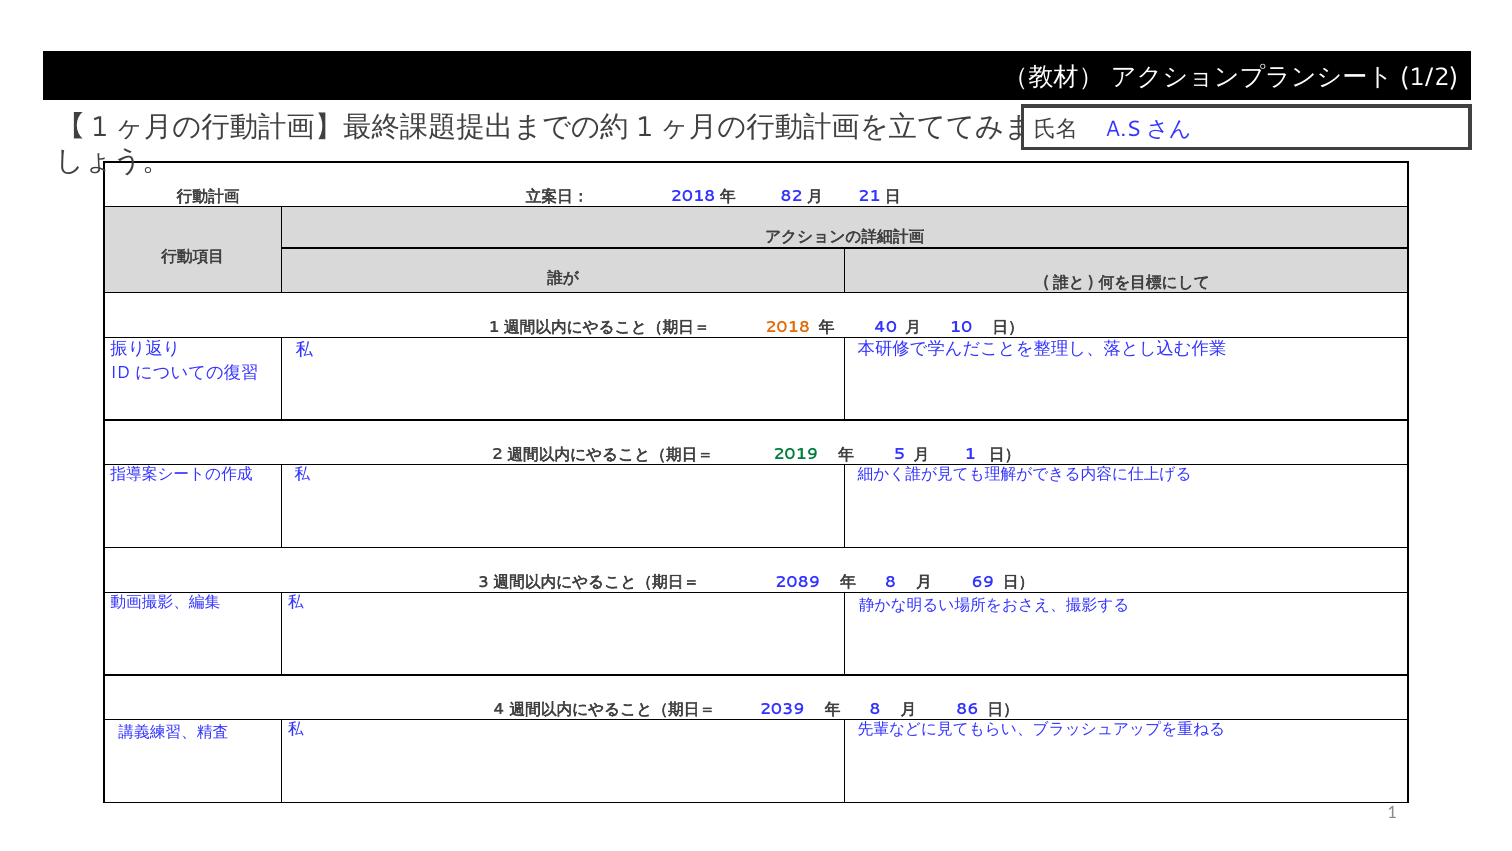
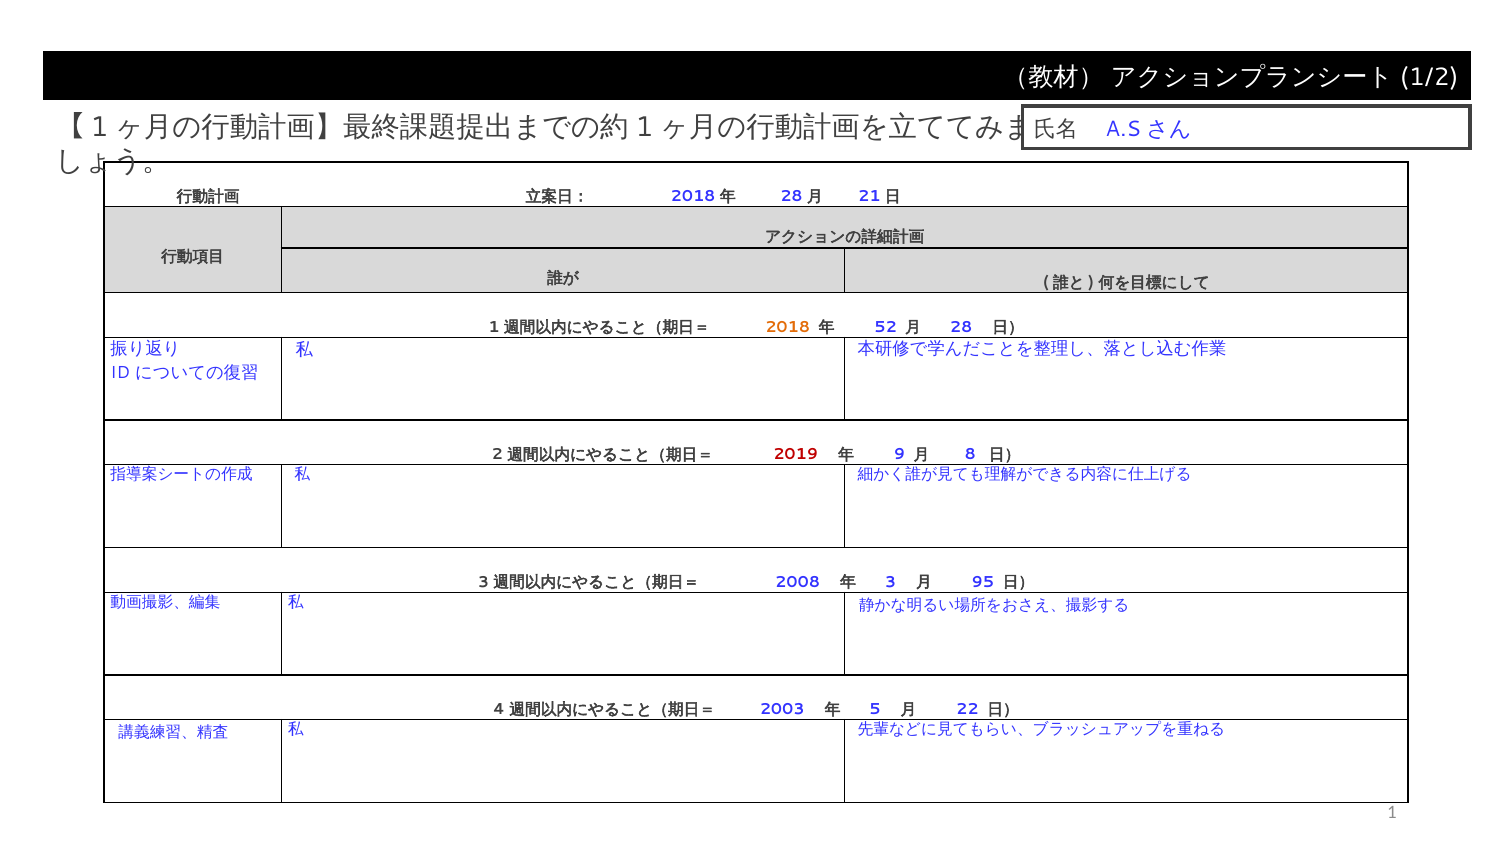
82: 82 -> 28 (791, 196)
40: 40 -> 52 (886, 327)
10: 10 -> 28 (961, 327)
2019 colour: green -> red (796, 454)
5: 5 -> 9 (899, 454)
1: 1 -> 8 (970, 454)
2089: 2089 -> 2008 (798, 581)
8: 8 -> 3 (890, 581)
69: 69 -> 95 (983, 581)
2039: 2039 -> 2003 (782, 709)
8: 8 -> 5 (875, 709)
86: 86 -> 22 (967, 709)
